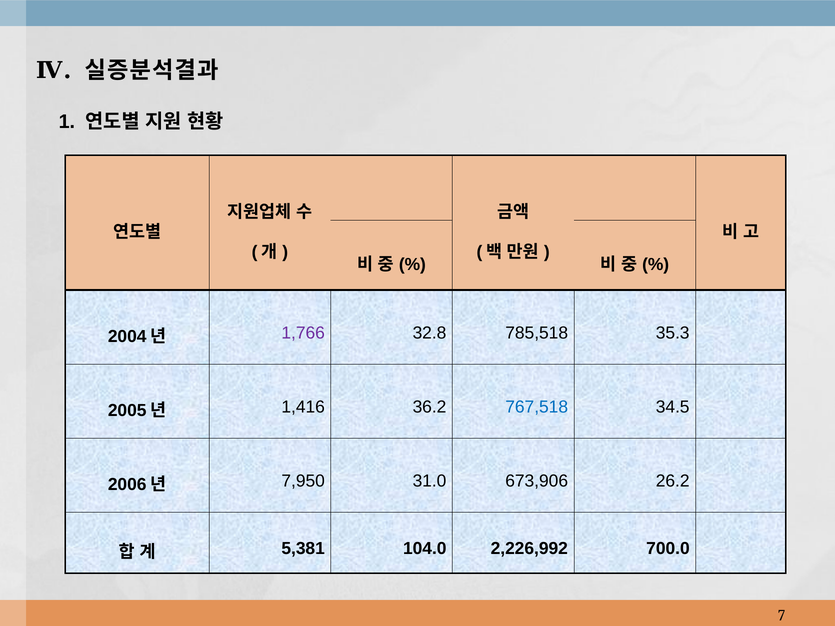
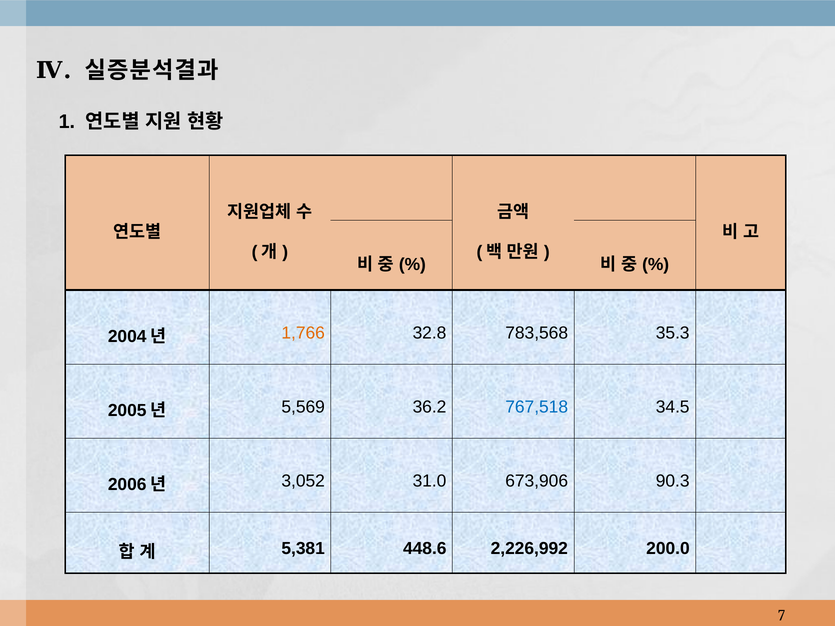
1,766 colour: purple -> orange (303, 333)
785,518: 785,518 -> 783,568 (537, 333)
1,416: 1,416 -> 5,569 (303, 407)
7,950: 7,950 -> 3,052 (303, 481)
26.2: 26.2 -> 90.3 (673, 481)
104.0: 104.0 -> 448.6 (425, 549)
700.0: 700.0 -> 200.0 (668, 549)
